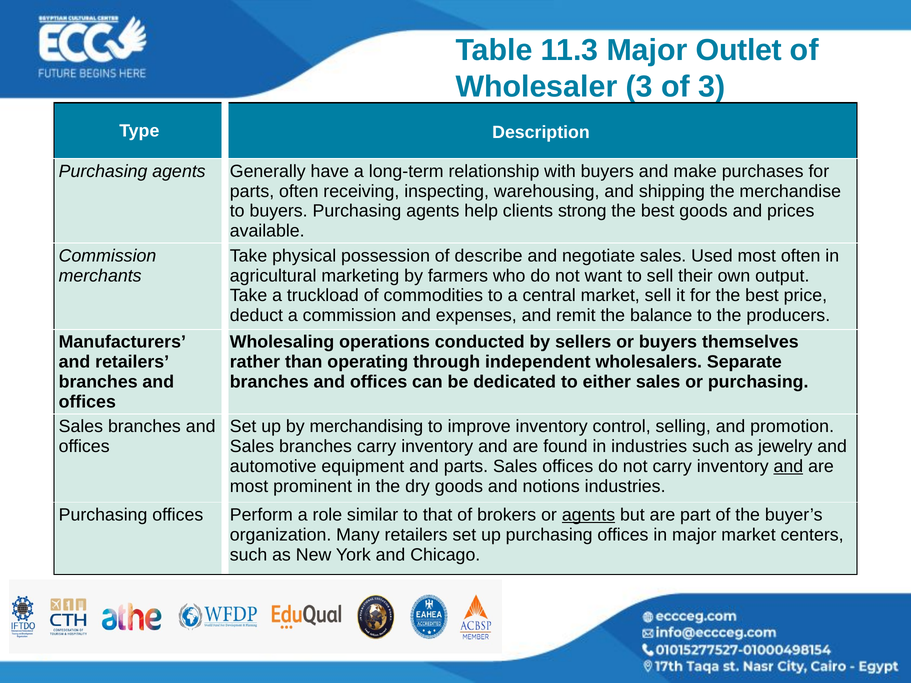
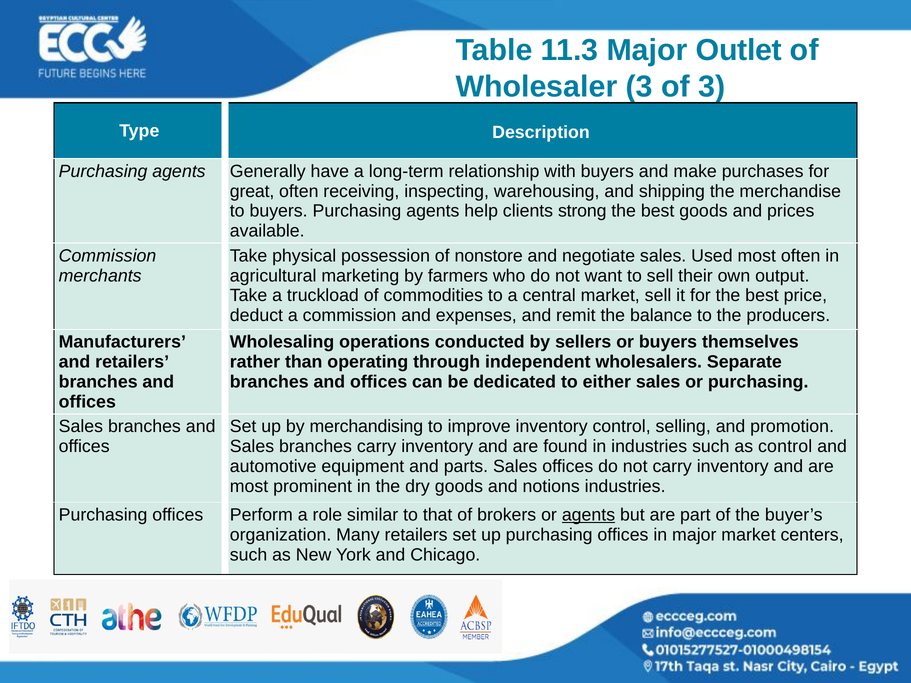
parts: parts -> great (252, 191)
describe: describe -> nonstore (489, 256)
as jewelry: jewelry -> control (785, 447)
and underline: present -> none (788, 467)
